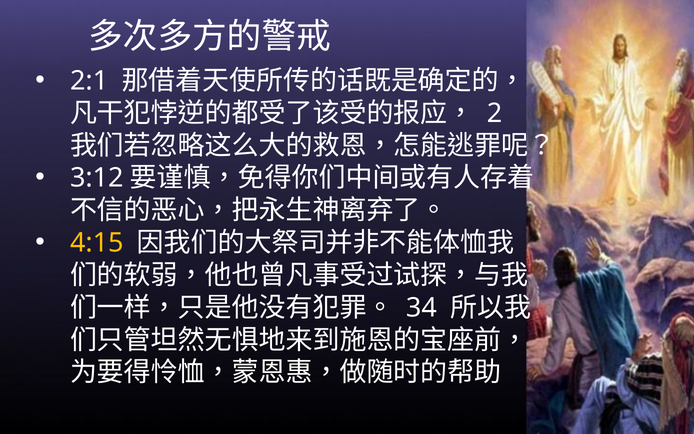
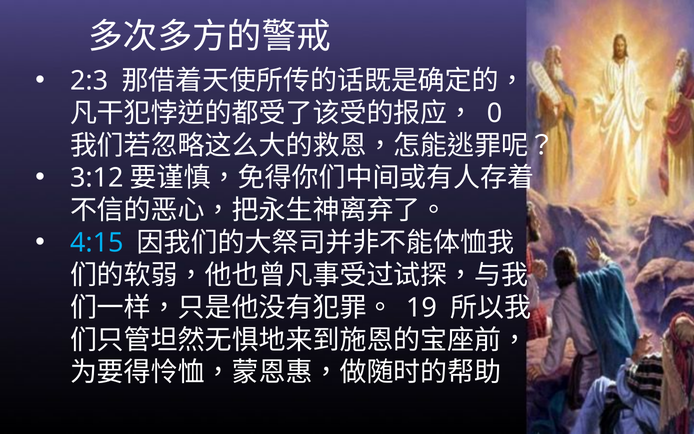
2:1: 2:1 -> 2:3 (89, 81)
2: 2 -> 0 (495, 113)
4:15 colour: yellow -> light blue (97, 243)
34: 34 -> 19 (421, 308)
